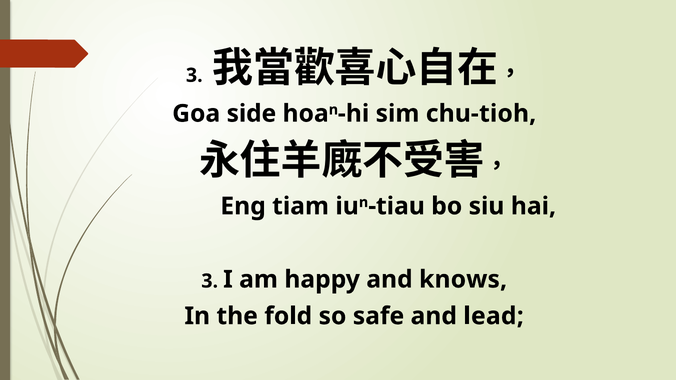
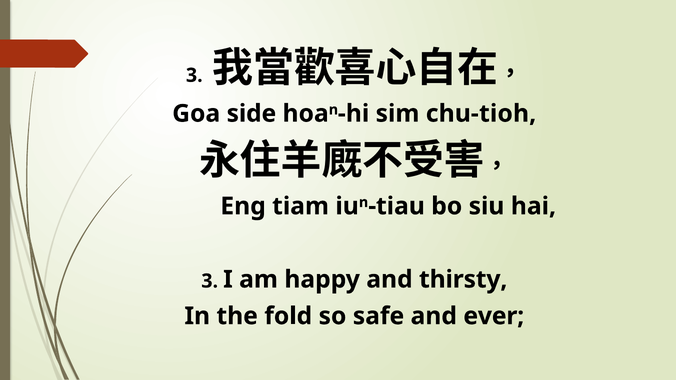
knows: knows -> thirsty (463, 280)
lead: lead -> ever (494, 316)
